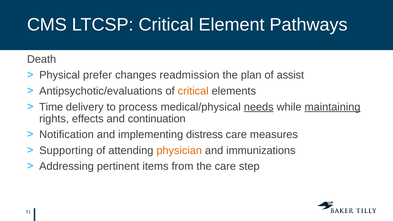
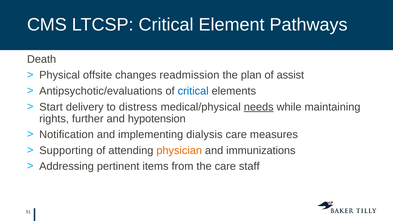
prefer: prefer -> offsite (98, 75)
critical colour: orange -> blue (193, 91)
Time: Time -> Start (51, 107)
process: process -> distress (138, 107)
maintaining underline: present -> none (333, 107)
effects: effects -> further (88, 119)
continuation: continuation -> hypotension (157, 119)
distress: distress -> dialysis (204, 135)
step: step -> staff (249, 166)
